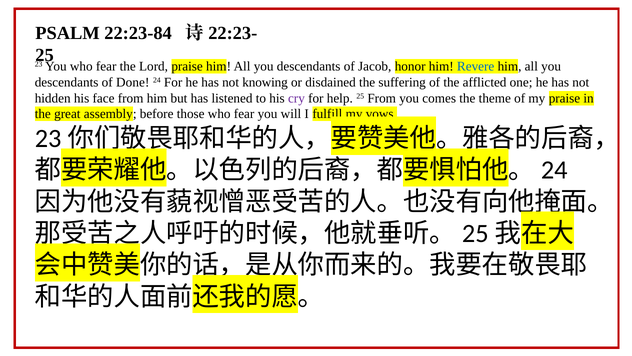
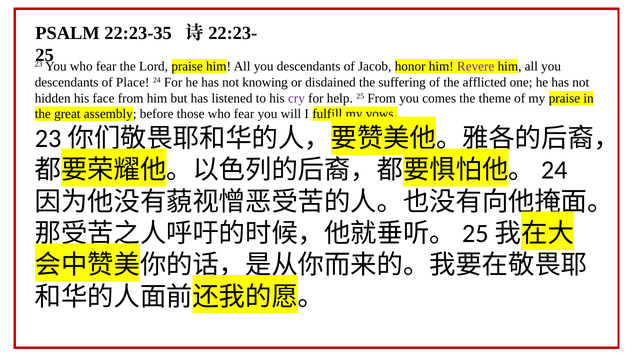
22:23-84: 22:23-84 -> 22:23-35 (138, 33)
Revere colour: blue -> purple (476, 66)
Done: Done -> Place (133, 82)
